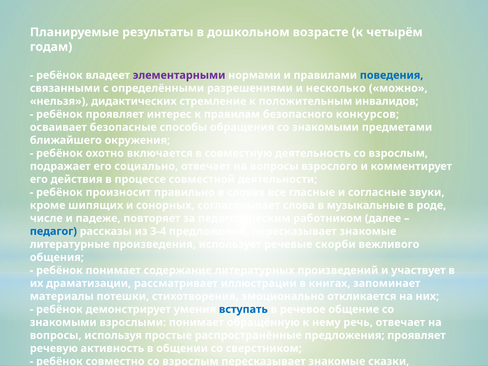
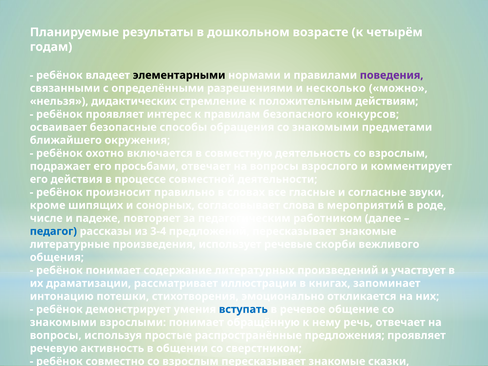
элементарными colour: purple -> black (179, 75)
поведения colour: blue -> purple (392, 75)
инвалидов: инвалидов -> действиям (387, 101)
социально: социально -> просьбами (146, 166)
музыкальные: музыкальные -> мероприятий (366, 205)
материалы: материалы -> интонацию (62, 296)
